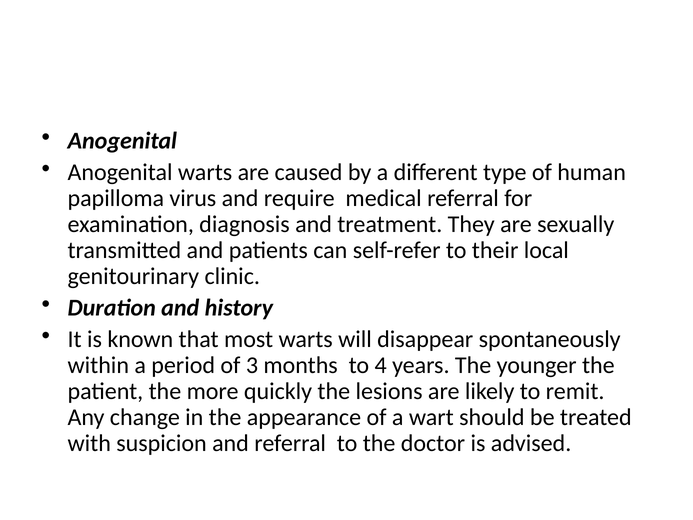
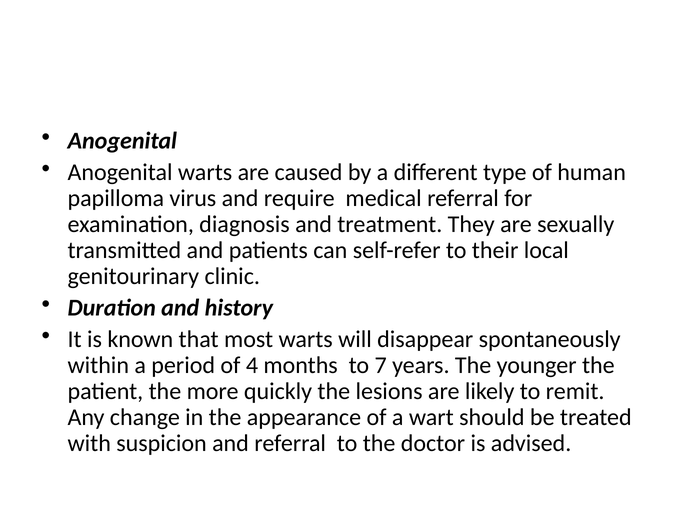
3: 3 -> 4 (252, 365)
4: 4 -> 7 (381, 365)
